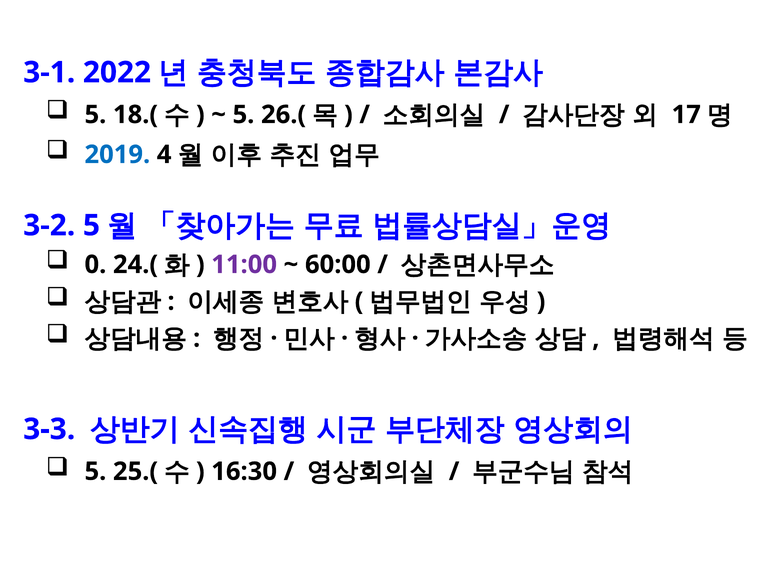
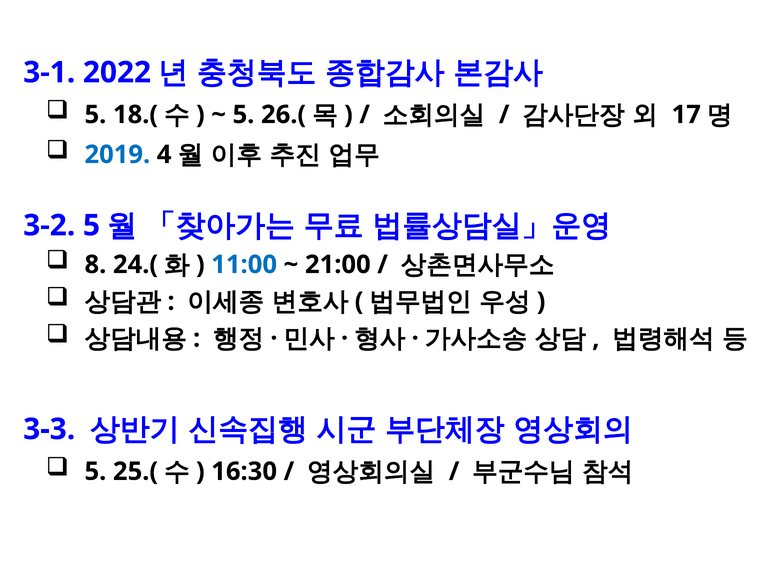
0: 0 -> 8 (95, 265)
11:00 colour: purple -> blue (244, 265)
60:00: 60:00 -> 21:00 (338, 265)
